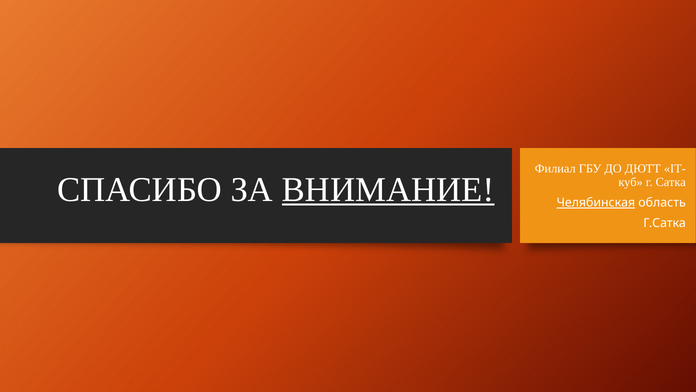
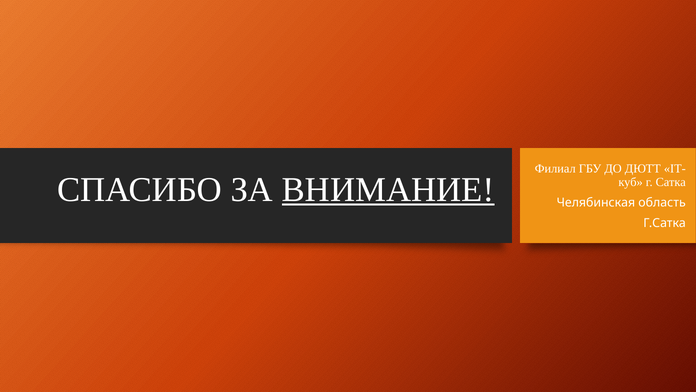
Челябинская underline: present -> none (596, 202)
